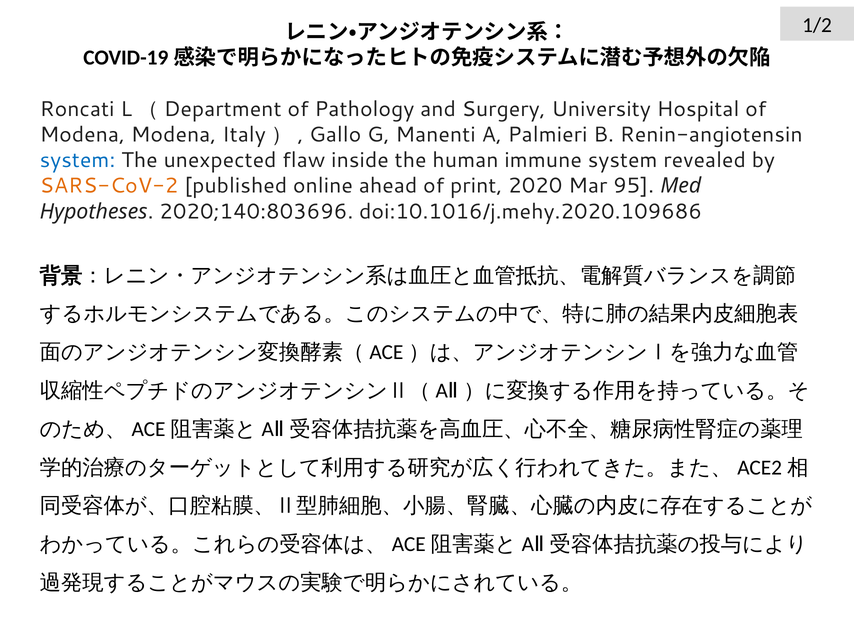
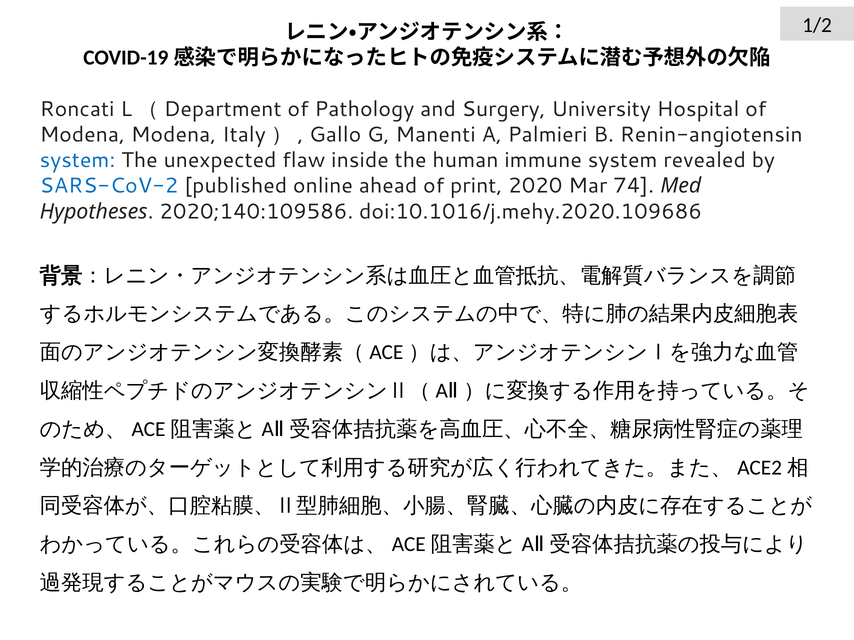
SARS-CoV-2 colour: orange -> blue (109, 186)
95: 95 -> 74 (634, 186)
2020;140:803696: 2020;140:803696 -> 2020;140:109586 (256, 212)
